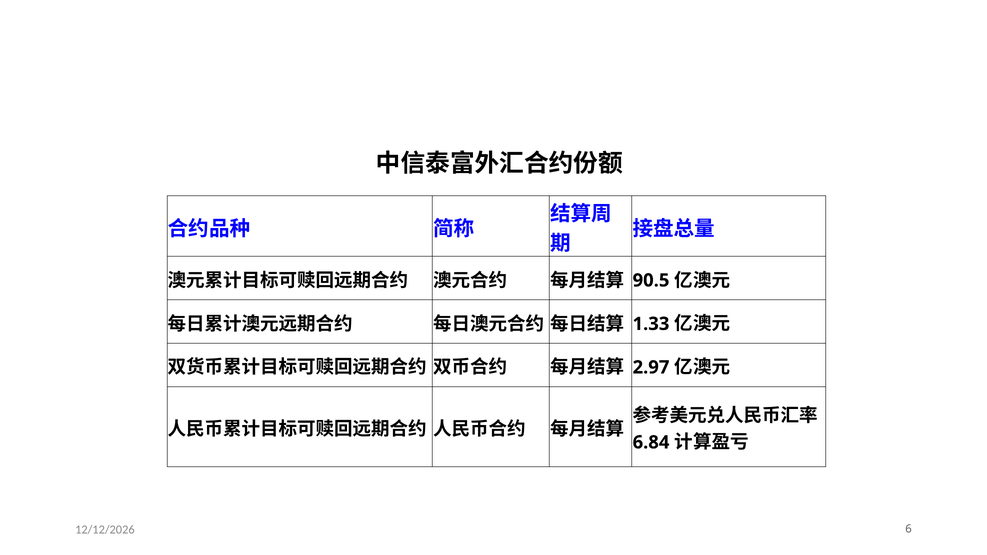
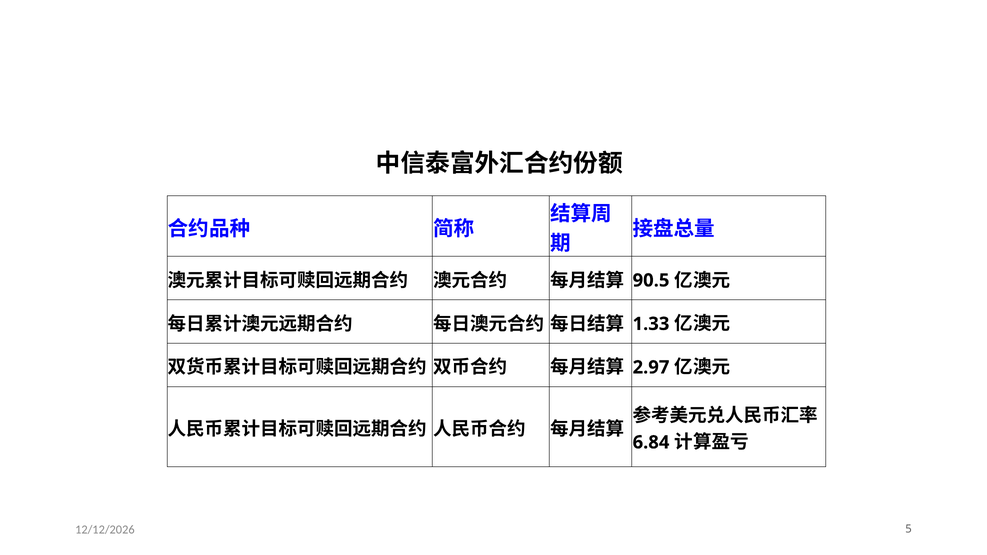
6: 6 -> 5 (909, 529)
